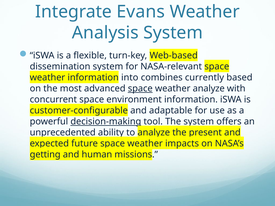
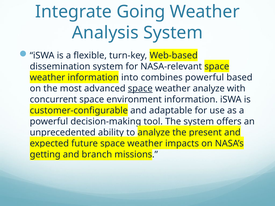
Evans: Evans -> Going (141, 12)
combines currently: currently -> powerful (204, 78)
decision-making underline: present -> none (106, 122)
human: human -> branch (97, 155)
